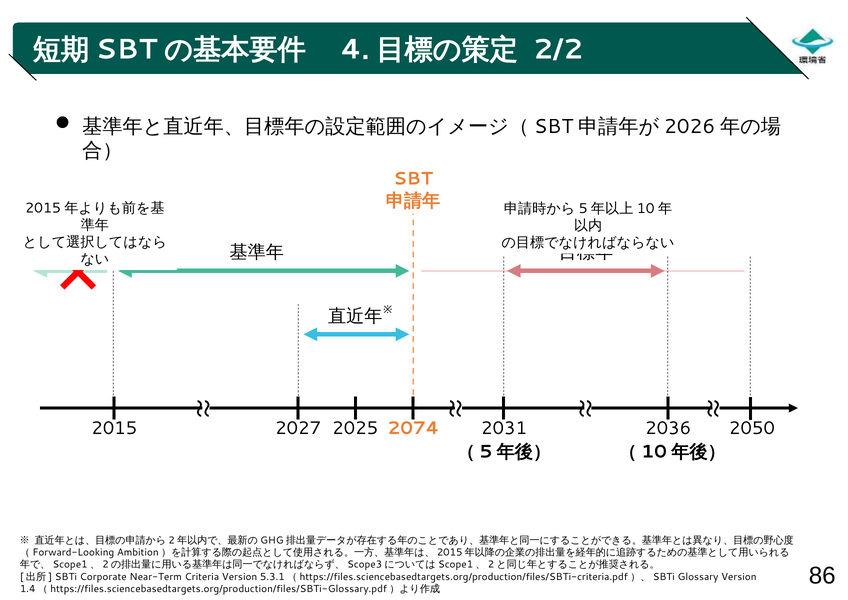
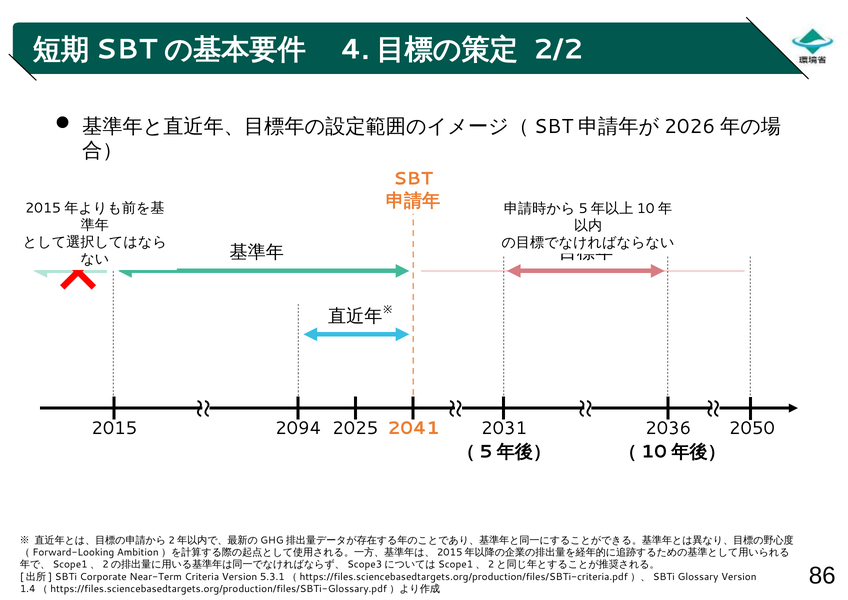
2027: 2027 -> 2094 (298, 428)
2074: 2074 -> 2041 (413, 428)
